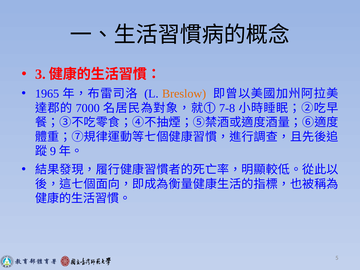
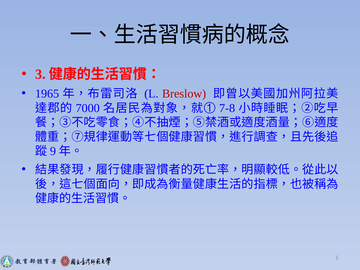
Breslow colour: orange -> red (184, 94)
